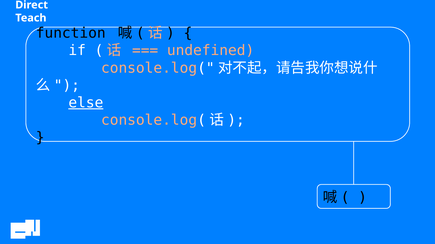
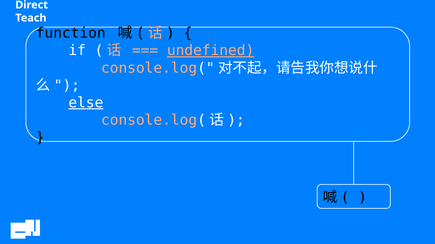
undefined underline: none -> present (211, 51)
